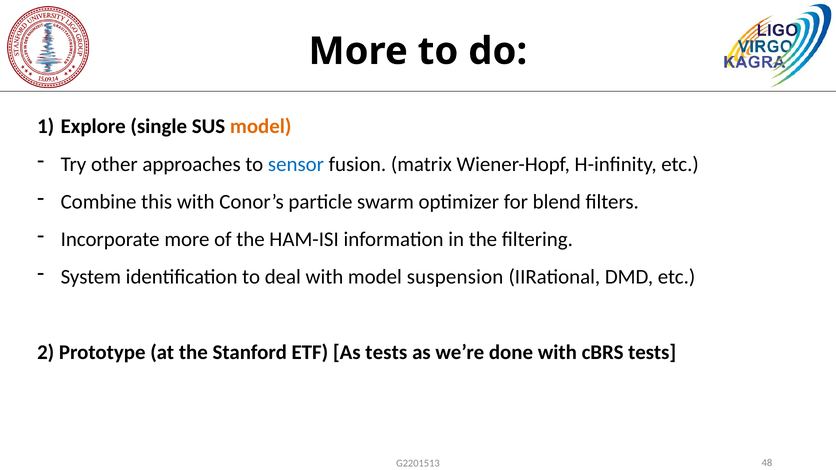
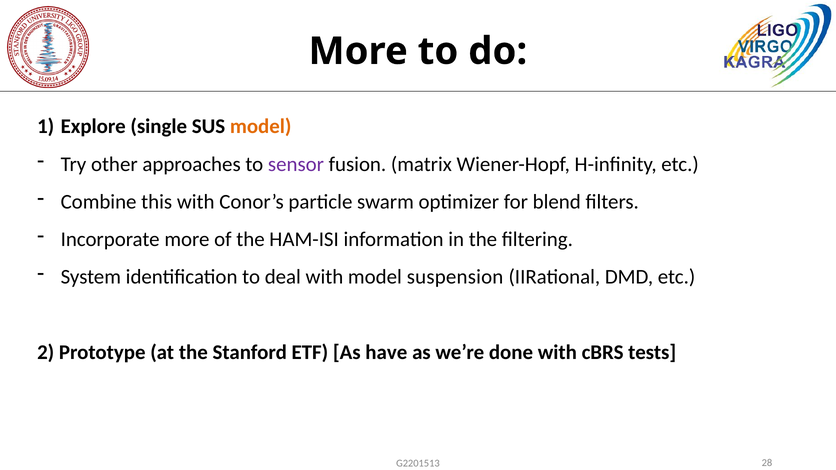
sensor colour: blue -> purple (296, 164)
As tests: tests -> have (386, 352)
48: 48 -> 28 (767, 463)
